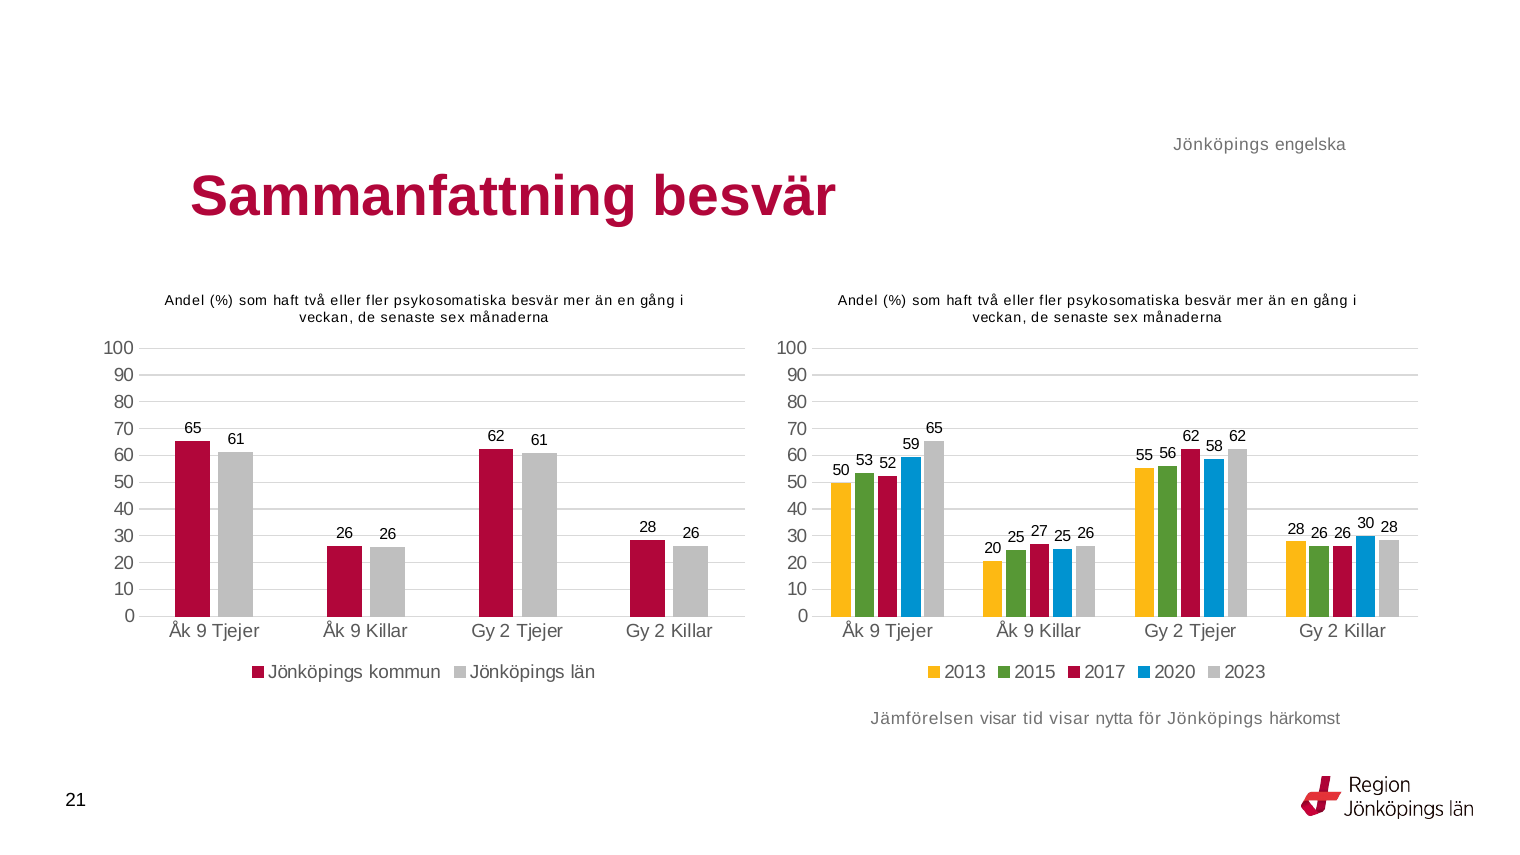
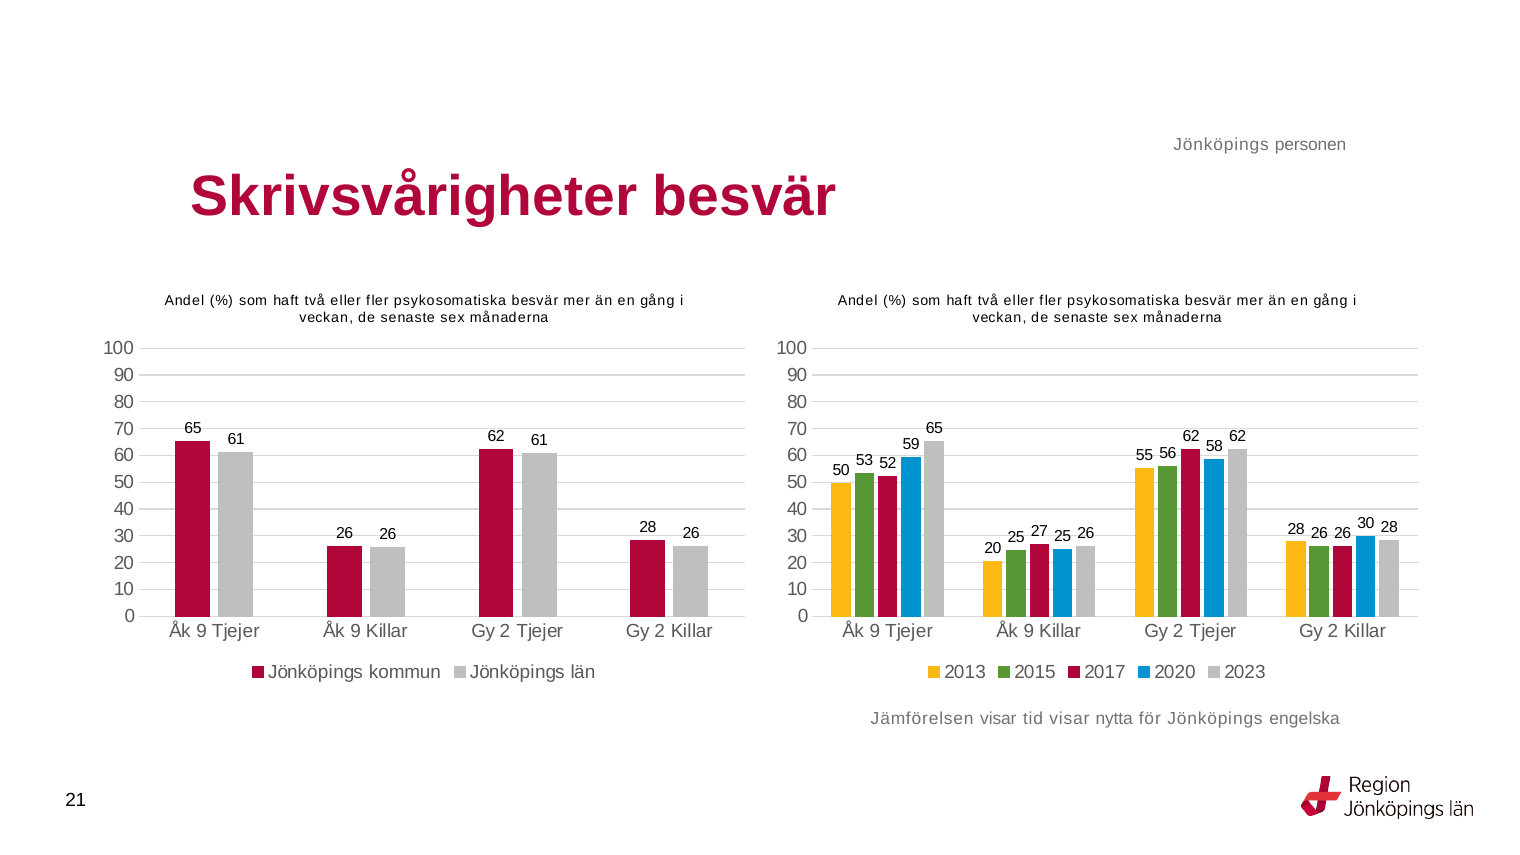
engelska: engelska -> personen (1311, 144)
Sammanfattning: Sammanfattning -> Skrivsvårigheter (414, 197)
härkomst: härkomst -> engelska (1305, 719)
